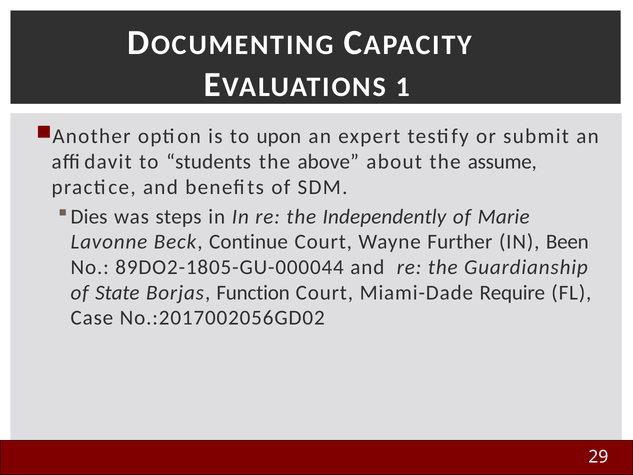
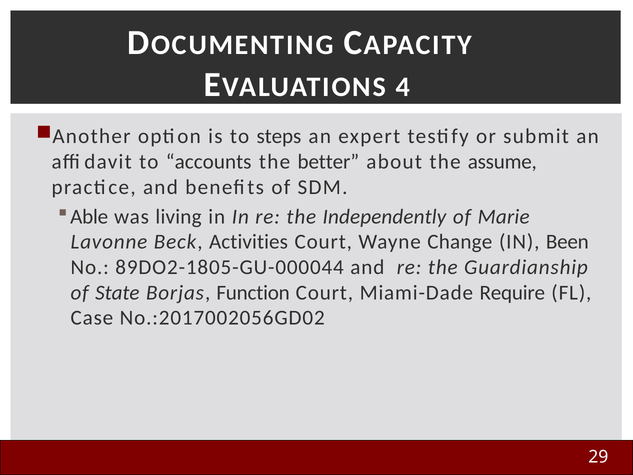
1: 1 -> 4 (403, 87)
upon: upon -> steps (279, 136)
students: students -> accounts (209, 162)
above: above -> better (328, 162)
Dies: Dies -> Able (89, 217)
steps: steps -> living (179, 217)
Continue: Continue -> Activities (248, 242)
Further: Further -> Change (460, 242)
